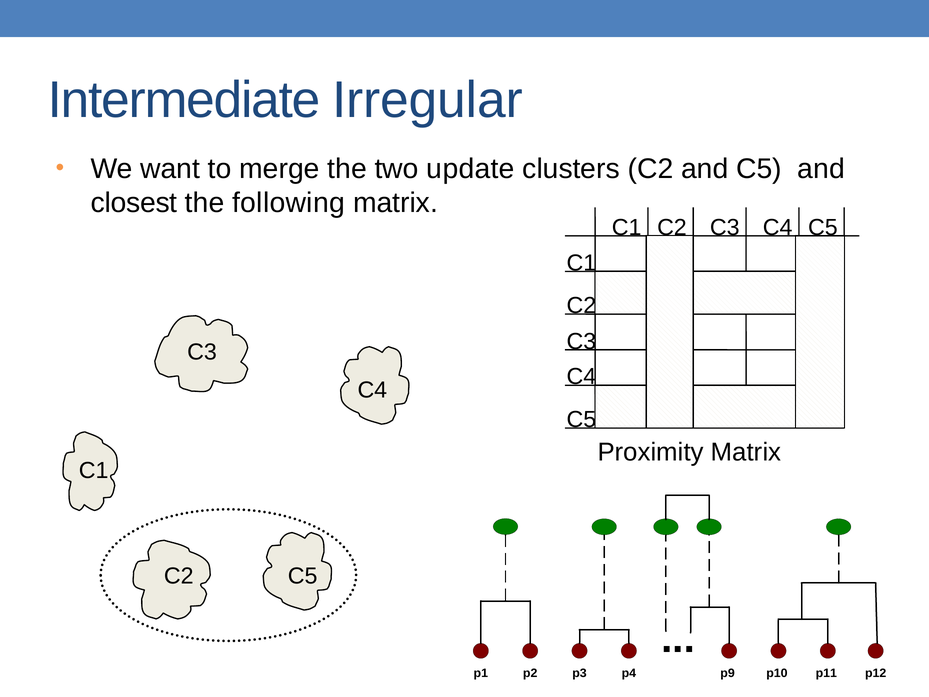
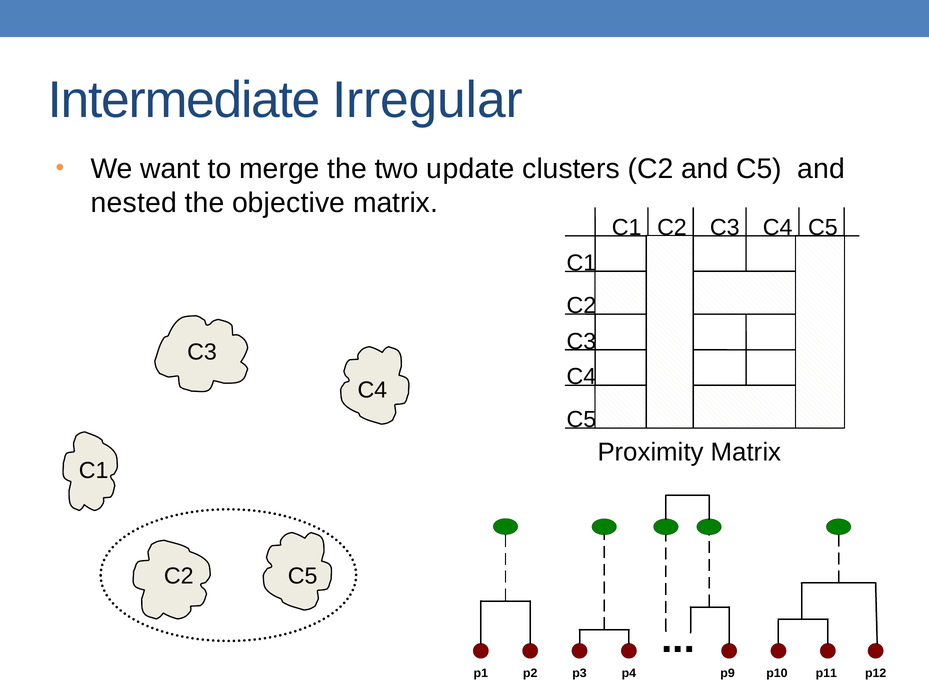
closest: closest -> nested (134, 203)
following: following -> objective (289, 203)
